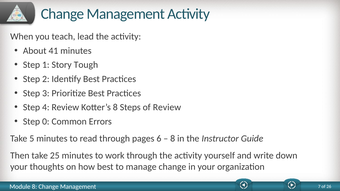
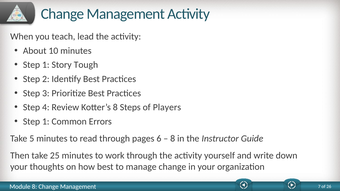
41: 41 -> 10 (53, 51)
of Review: Review -> Players (167, 107)
0: 0 -> 1 (46, 122)
